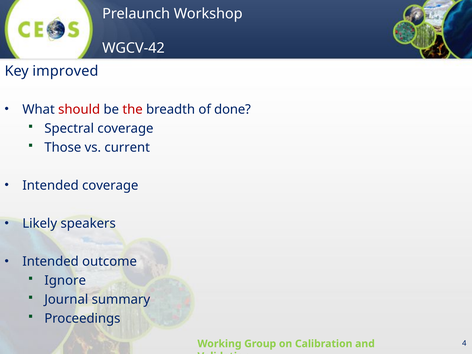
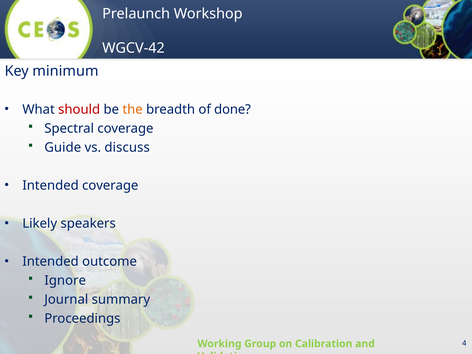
improved: improved -> minimum (65, 71)
the colour: red -> orange (133, 109)
Those: Those -> Guide (63, 147)
current: current -> discuss (127, 147)
